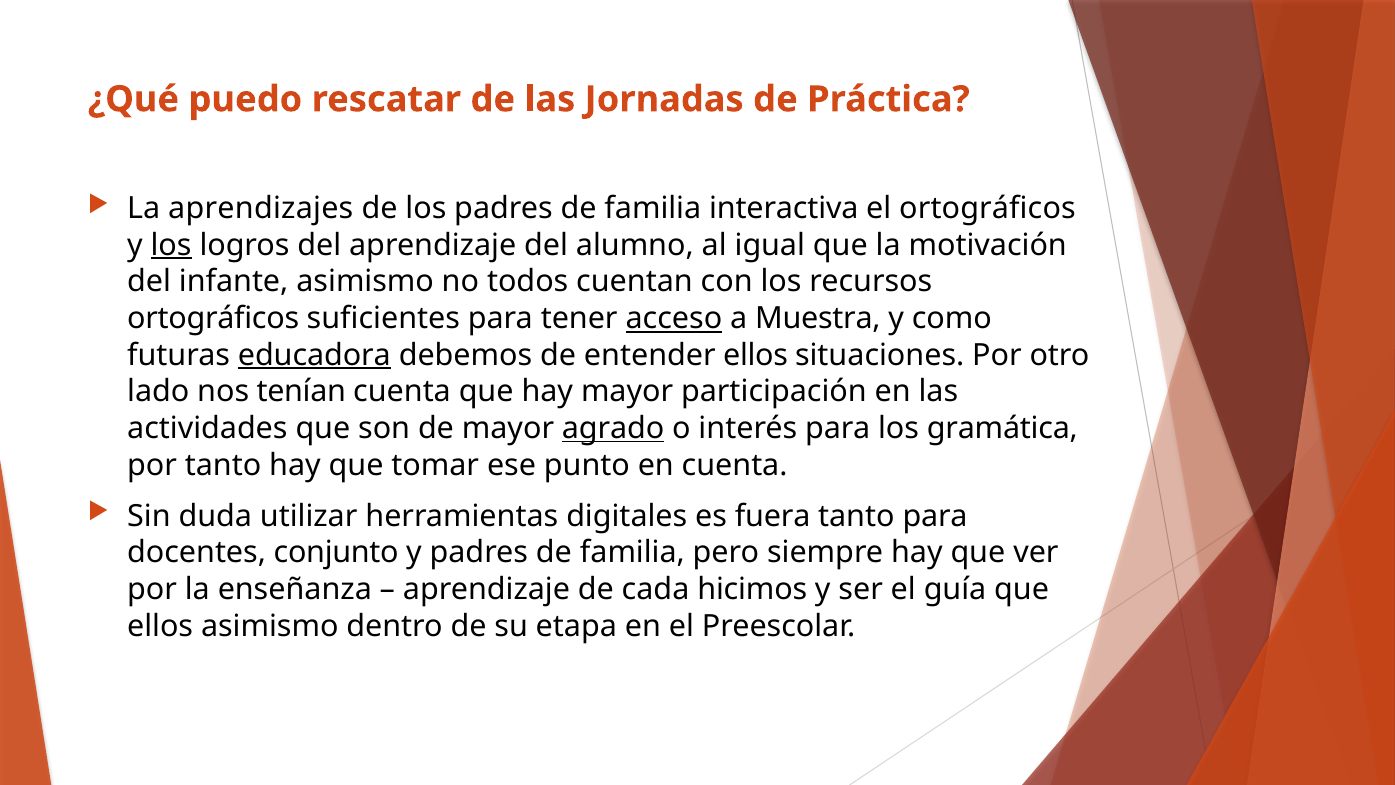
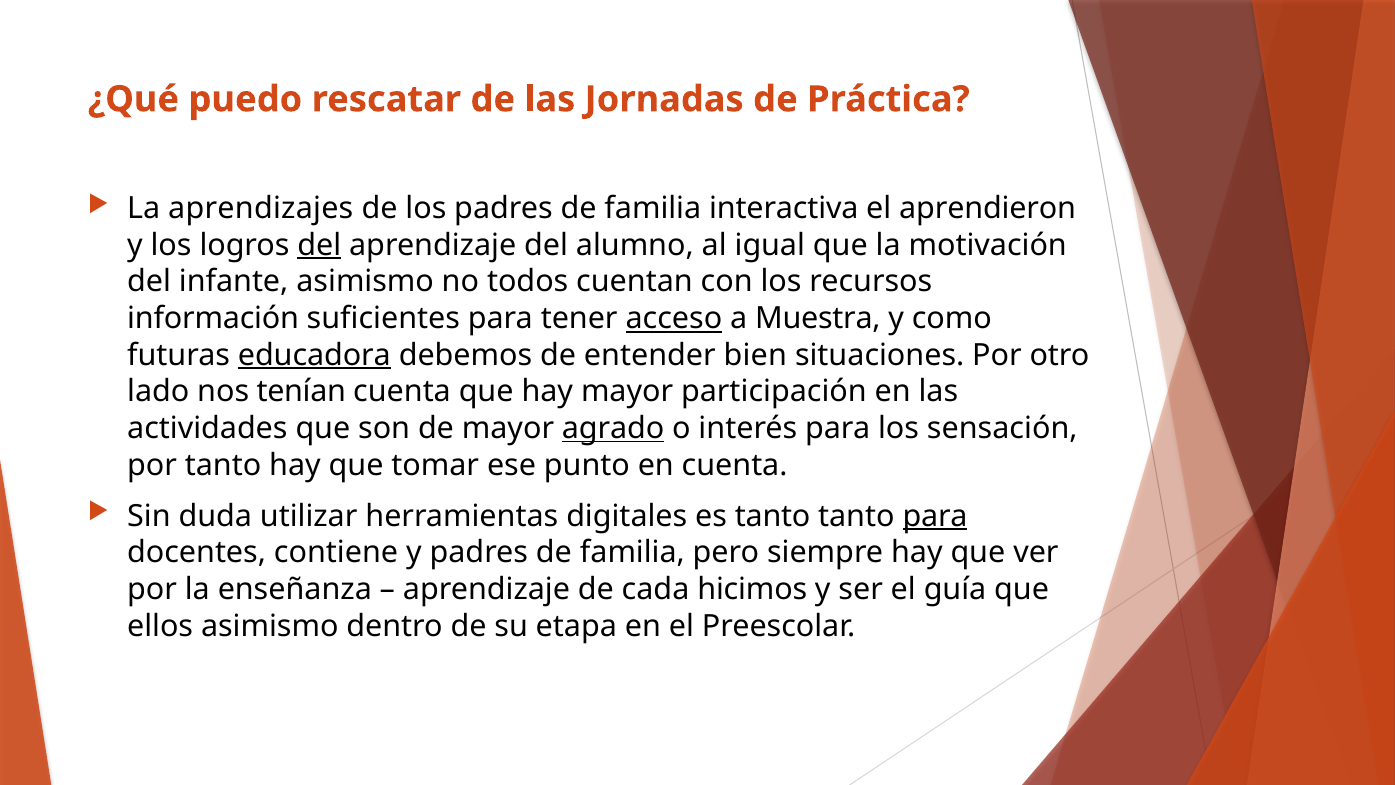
el ortográficos: ortográficos -> aprendieron (988, 209)
los underline: present -> none (171, 245)
del underline: none -> present (319, 245)
ortográficos: ortográficos -> información (213, 318)
entender ellos: ellos -> bien (755, 355)
gramática: gramática -> sensación (1002, 428)
es fuera: fuera -> tanto (773, 516)
para underline: none -> present (935, 516)
conjunto: conjunto -> contiene (336, 553)
